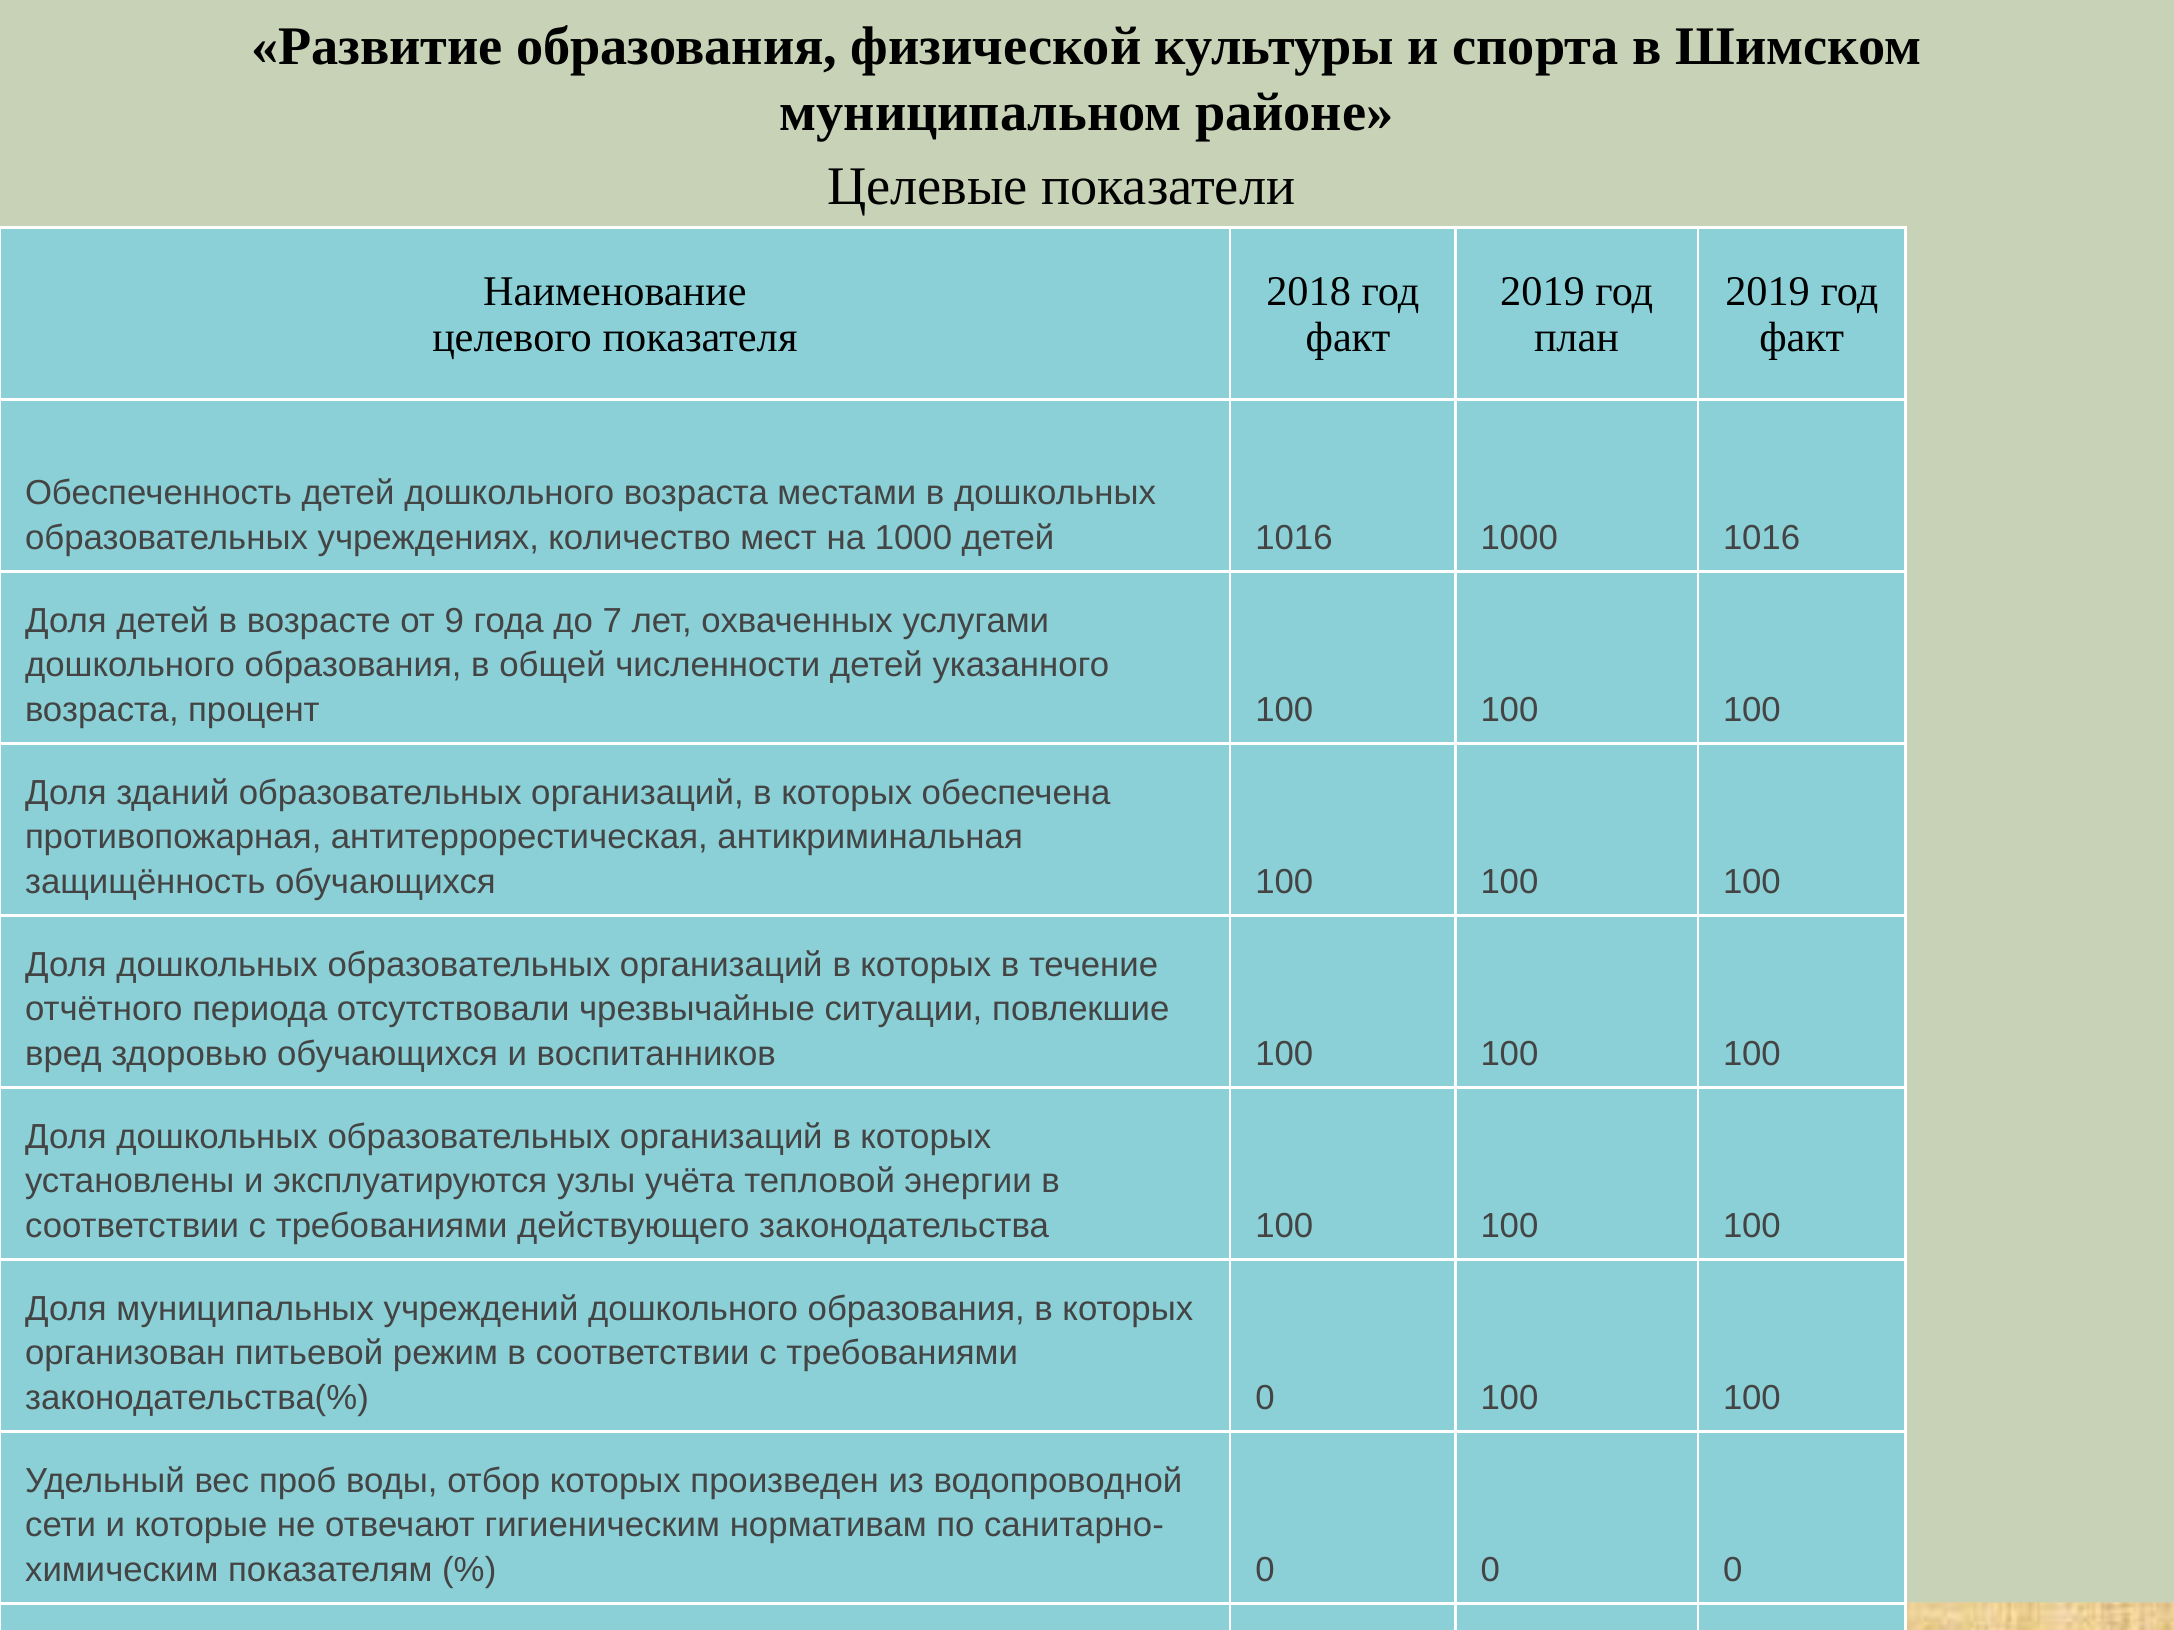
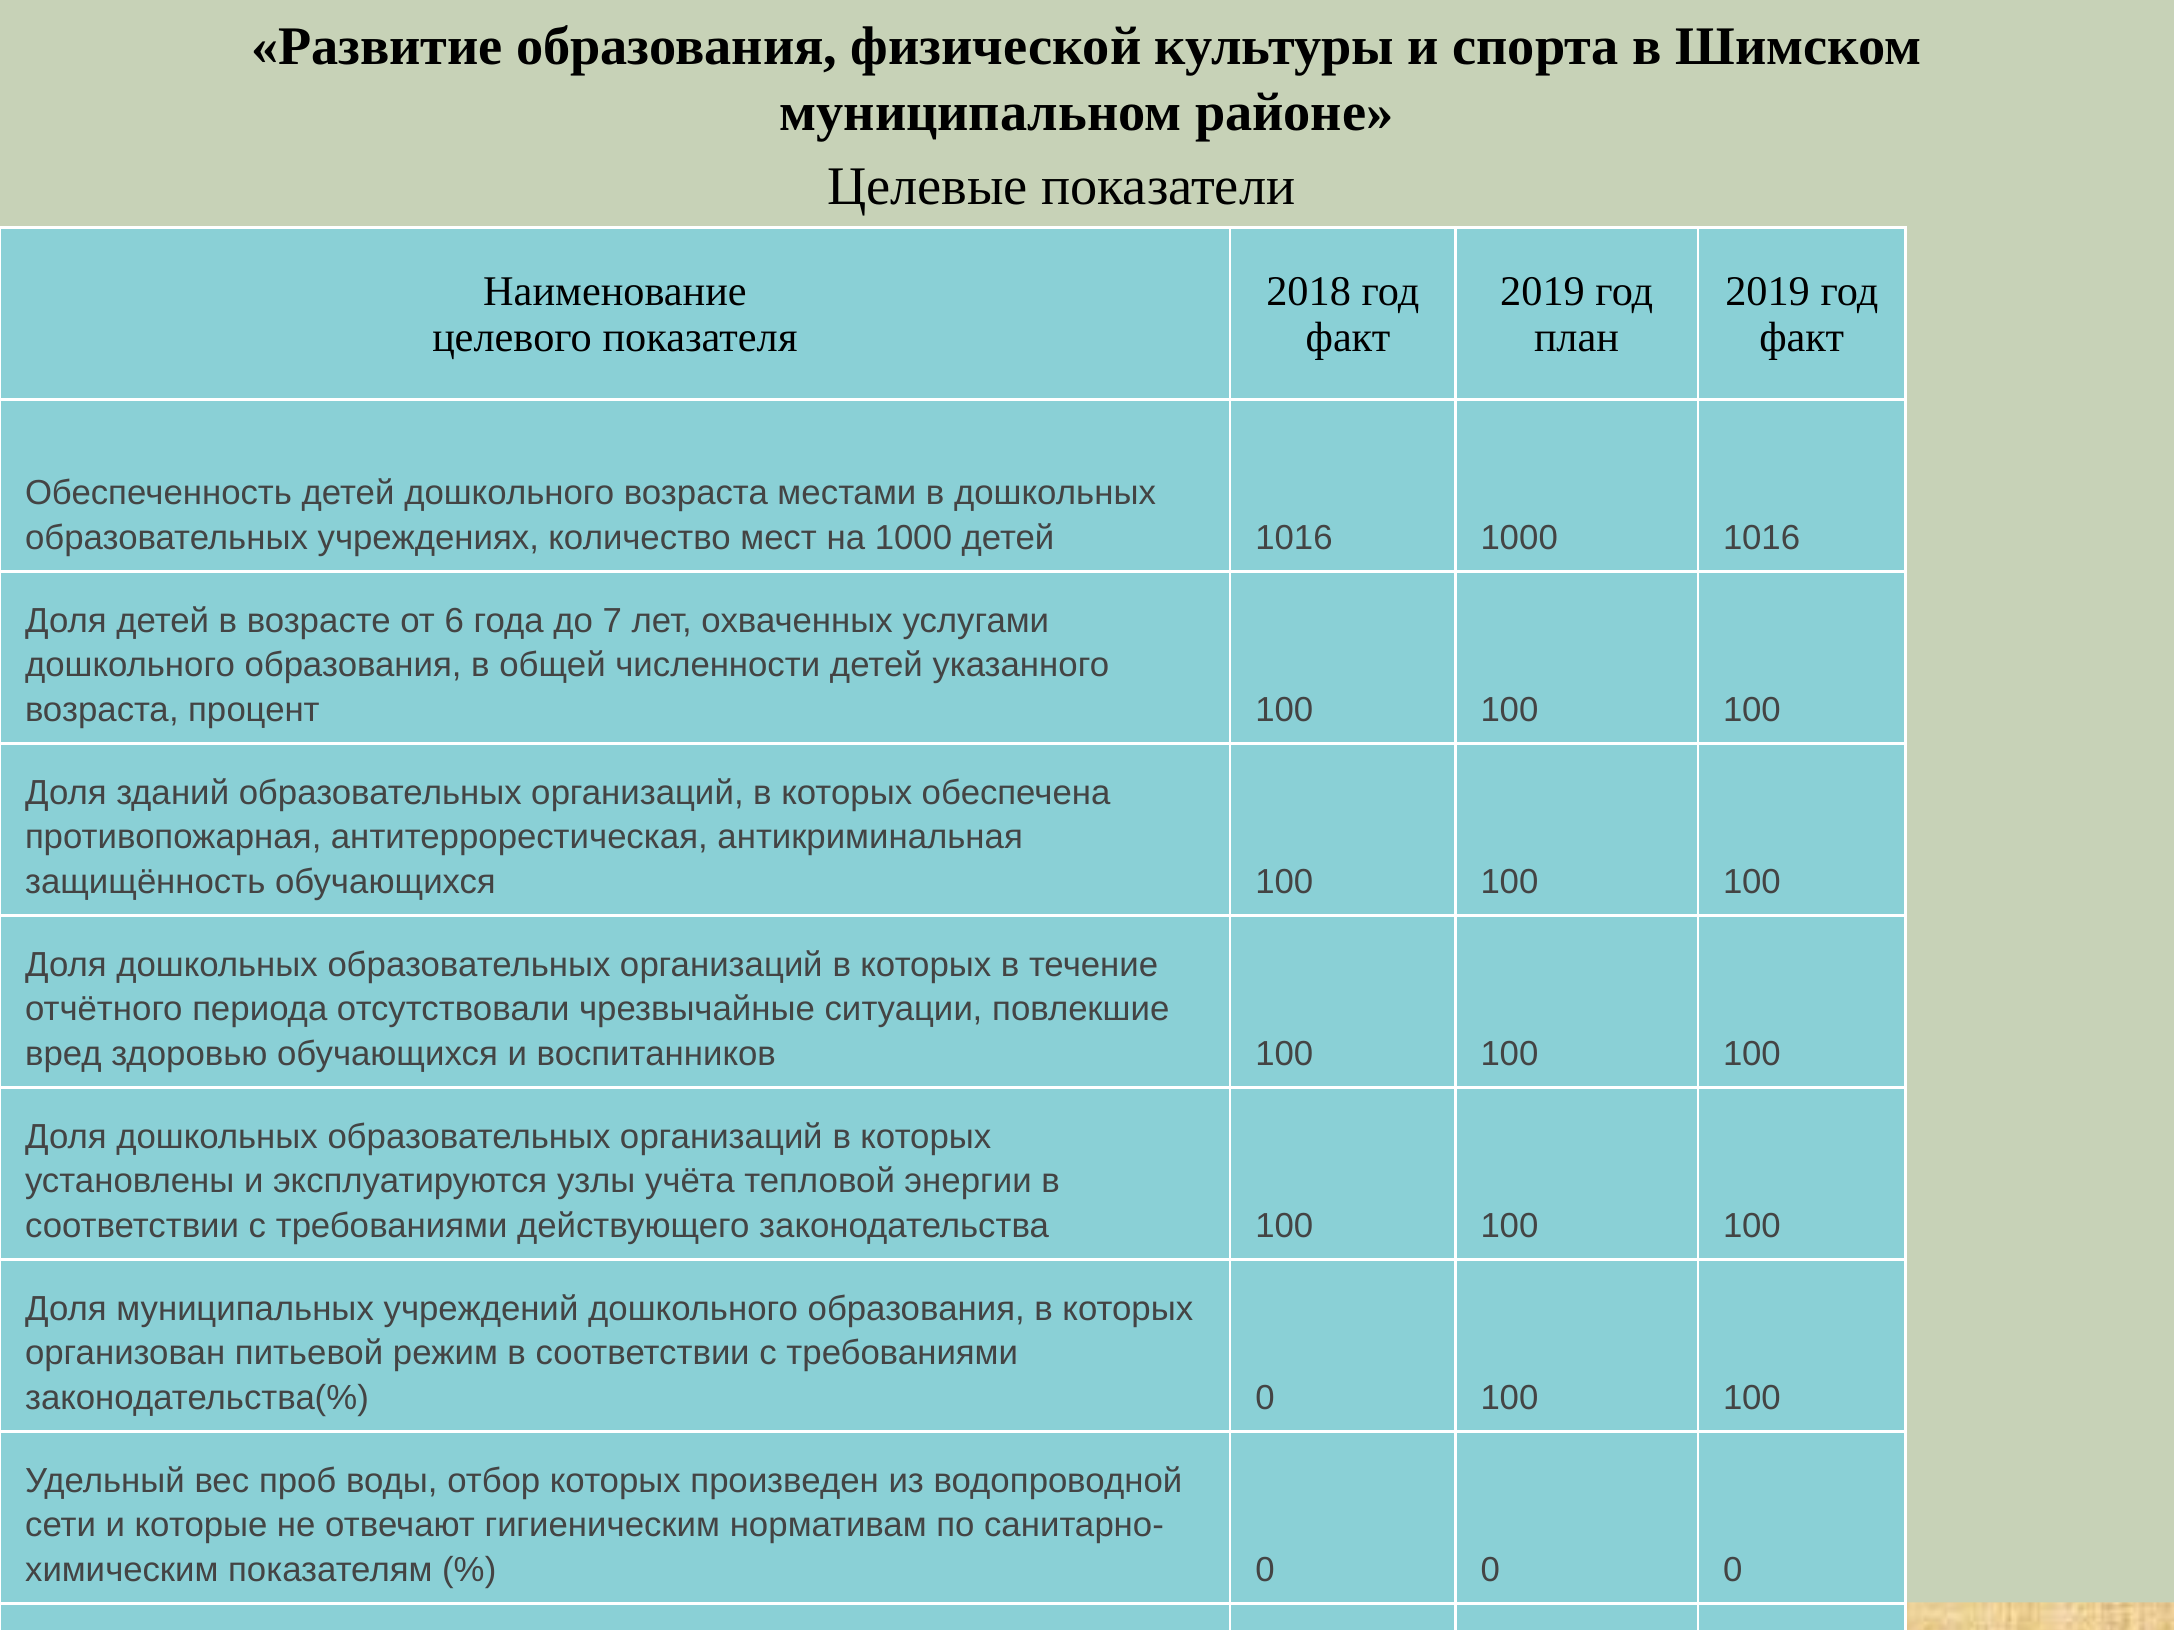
9: 9 -> 6 (454, 621)
